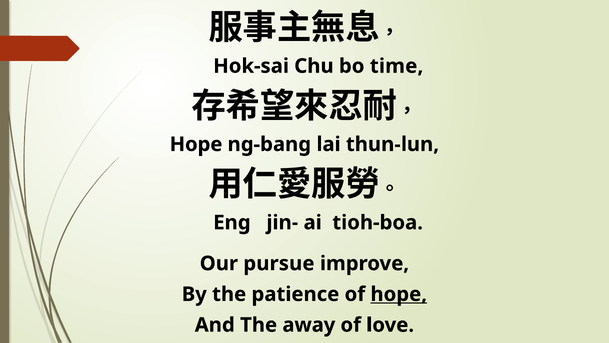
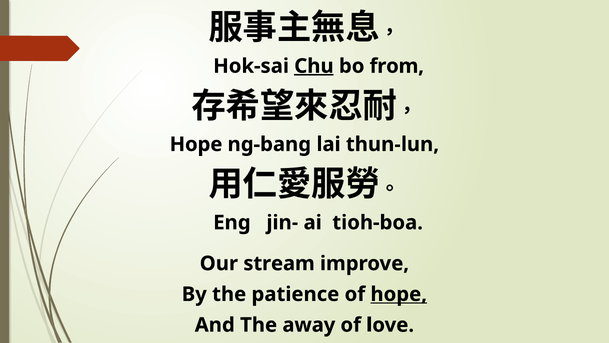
Chu underline: none -> present (314, 66)
time: time -> from (397, 66)
pursue: pursue -> stream (279, 263)
